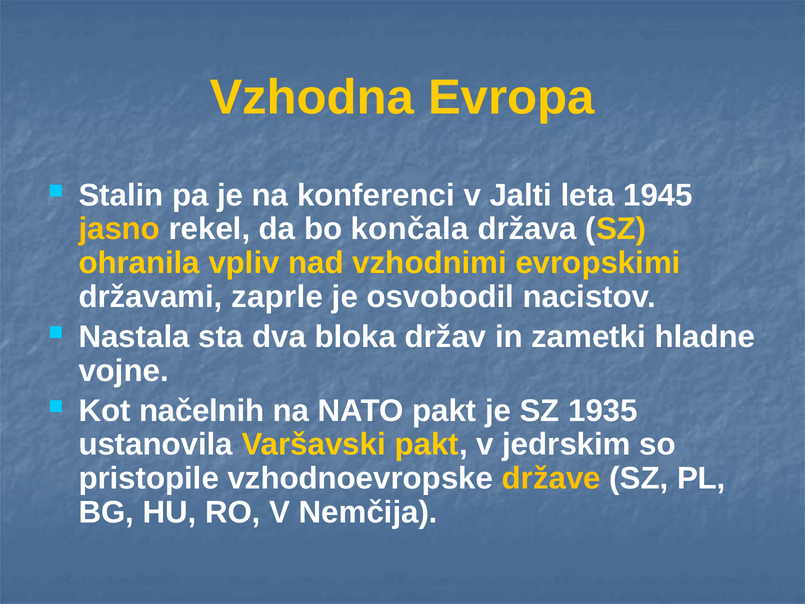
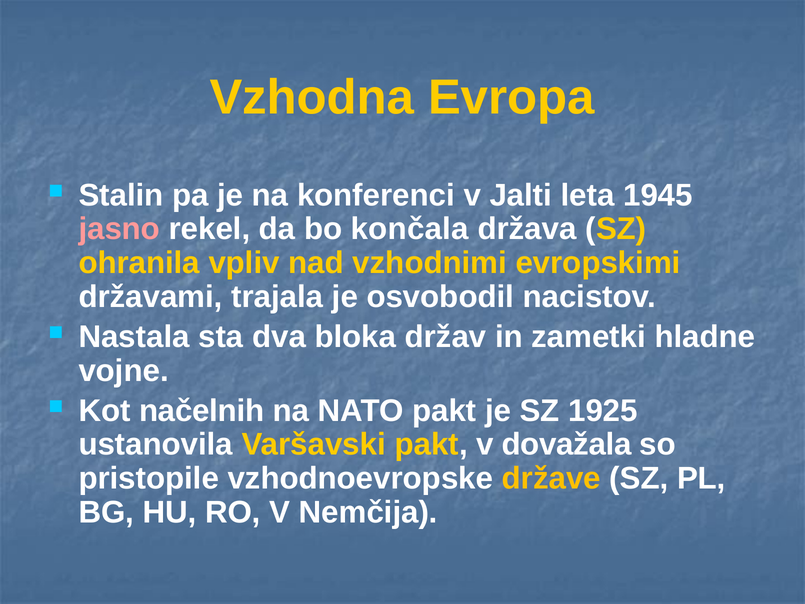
jasno colour: yellow -> pink (119, 229)
zaprle: zaprle -> trajala (277, 297)
1935: 1935 -> 1925 (603, 411)
jedrskim: jedrskim -> dovažala (567, 444)
